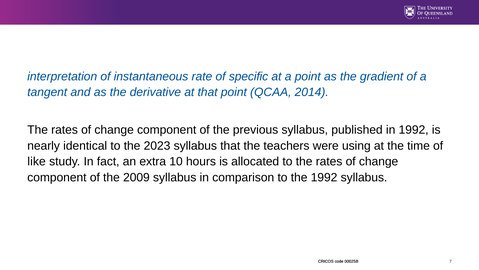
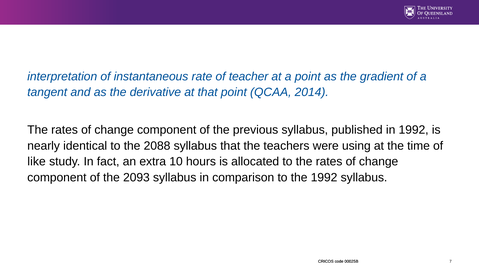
specific: specific -> teacher (249, 76)
2023: 2023 -> 2088 (157, 145)
2009: 2009 -> 2093 (136, 177)
